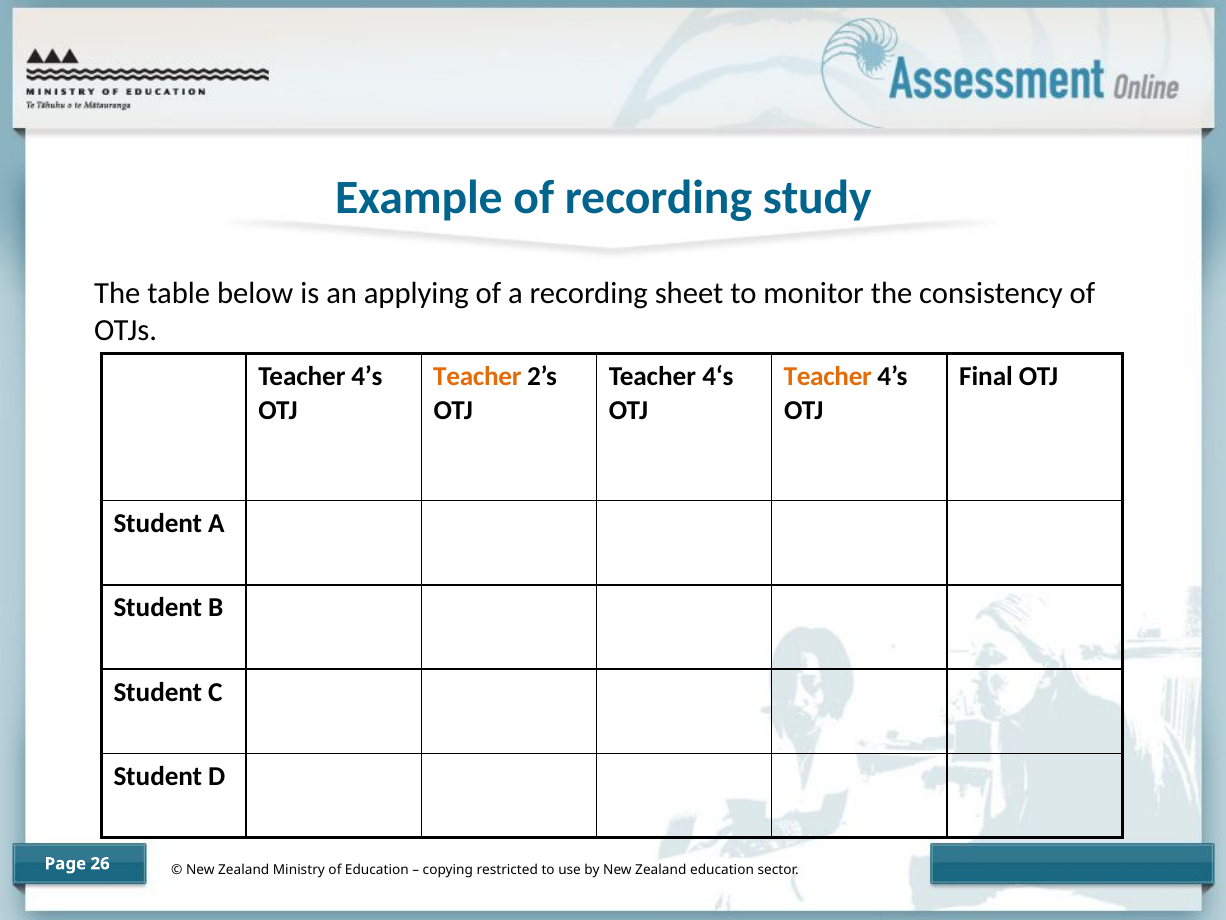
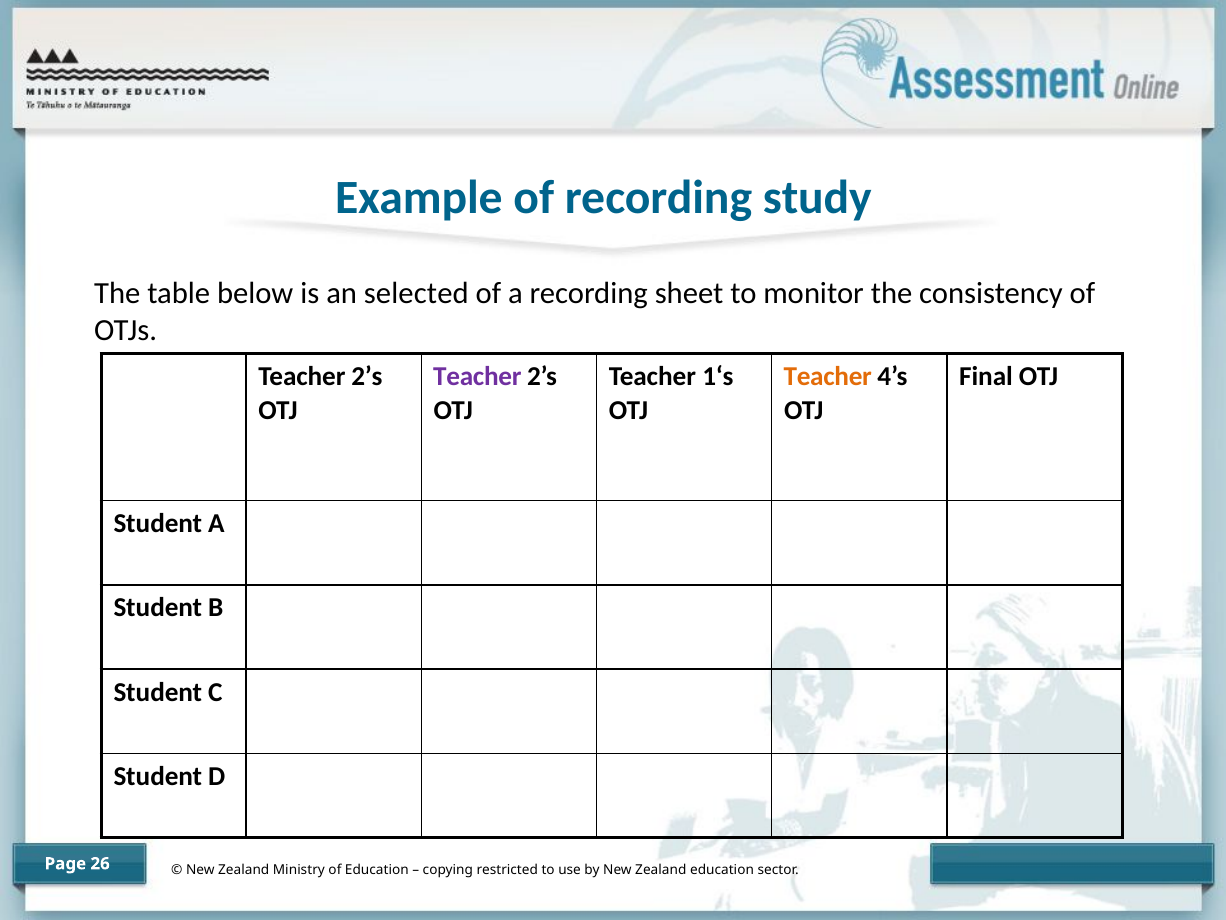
applying: applying -> selected (416, 293)
4’s: 4’s -> 2’s (367, 377)
Teacher colour: orange -> purple (477, 377)
4‘s: 4‘s -> 1‘s (718, 377)
